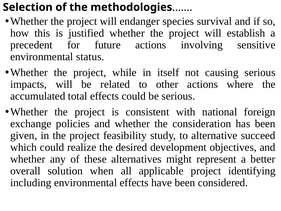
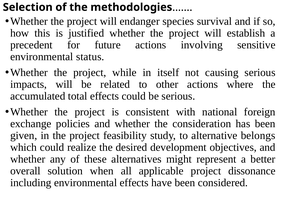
succeed: succeed -> belongs (258, 135)
identifying: identifying -> dissonance (252, 171)
